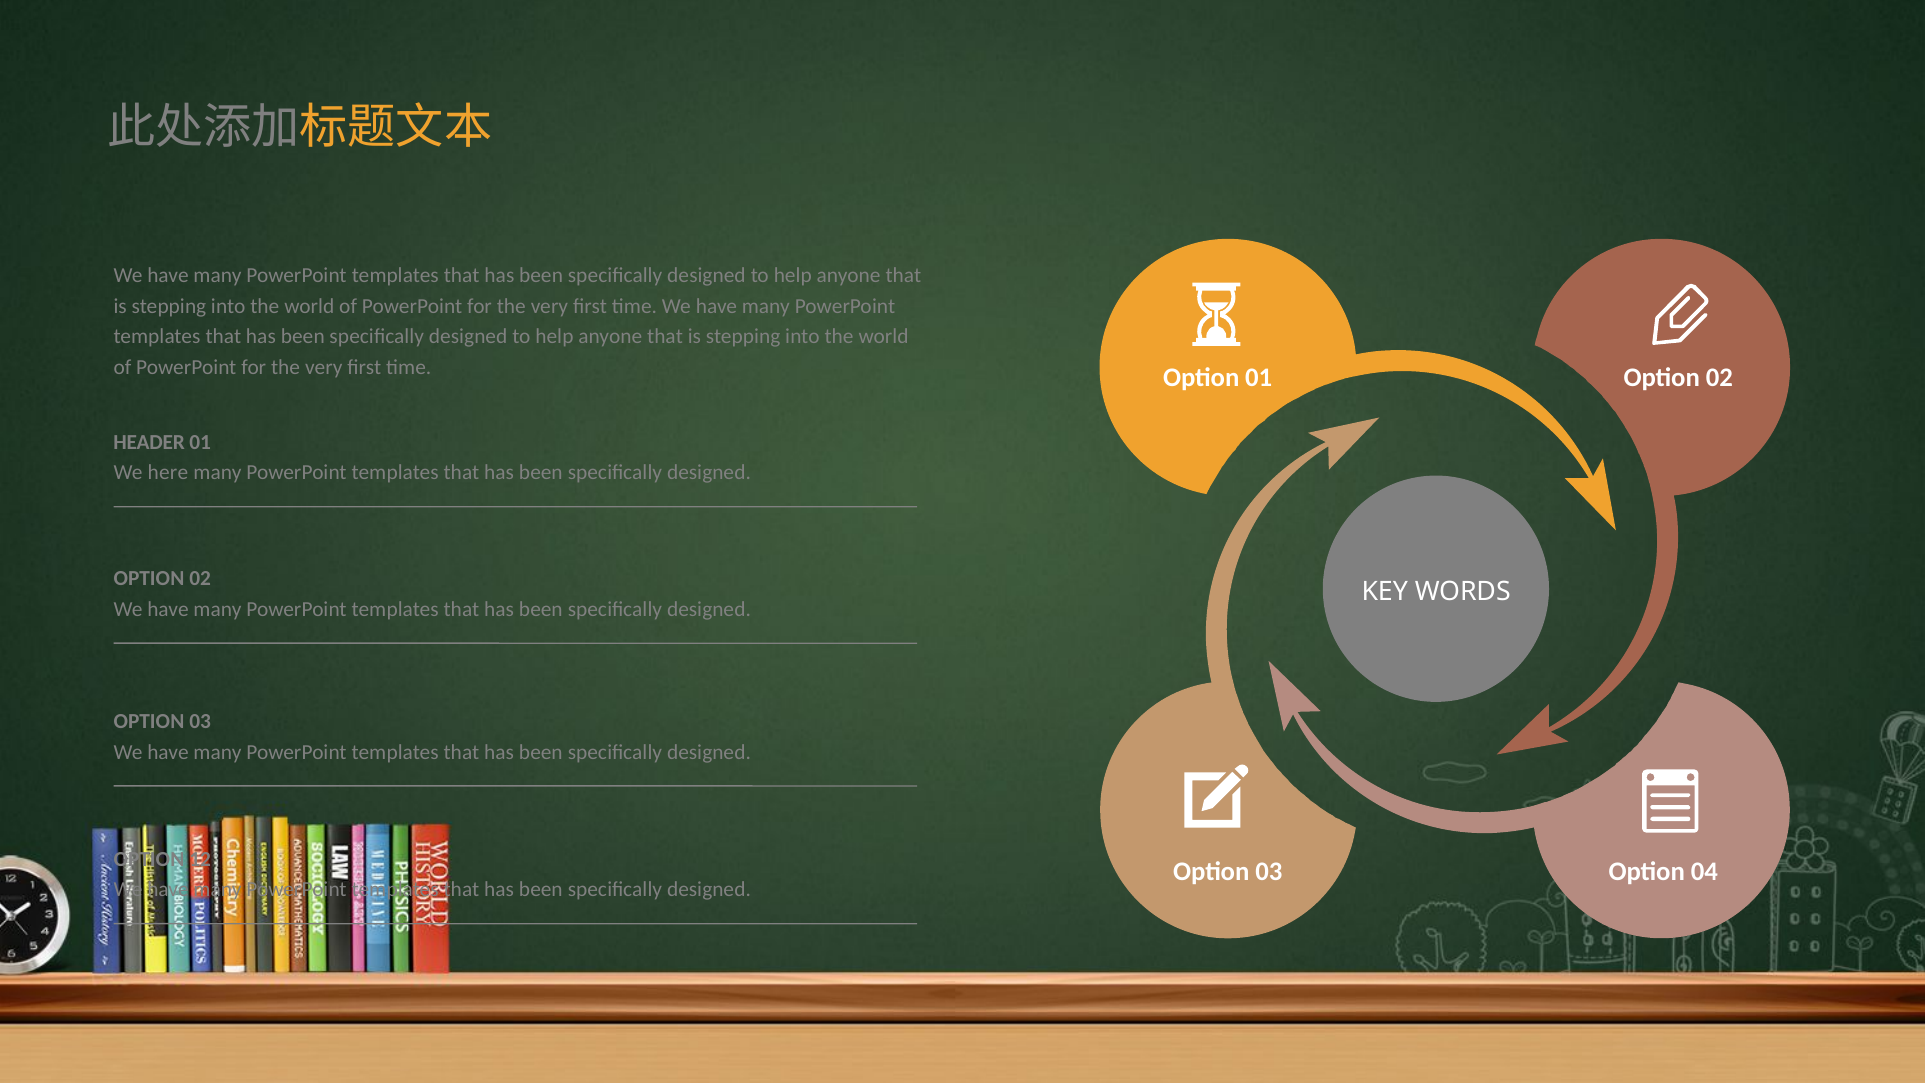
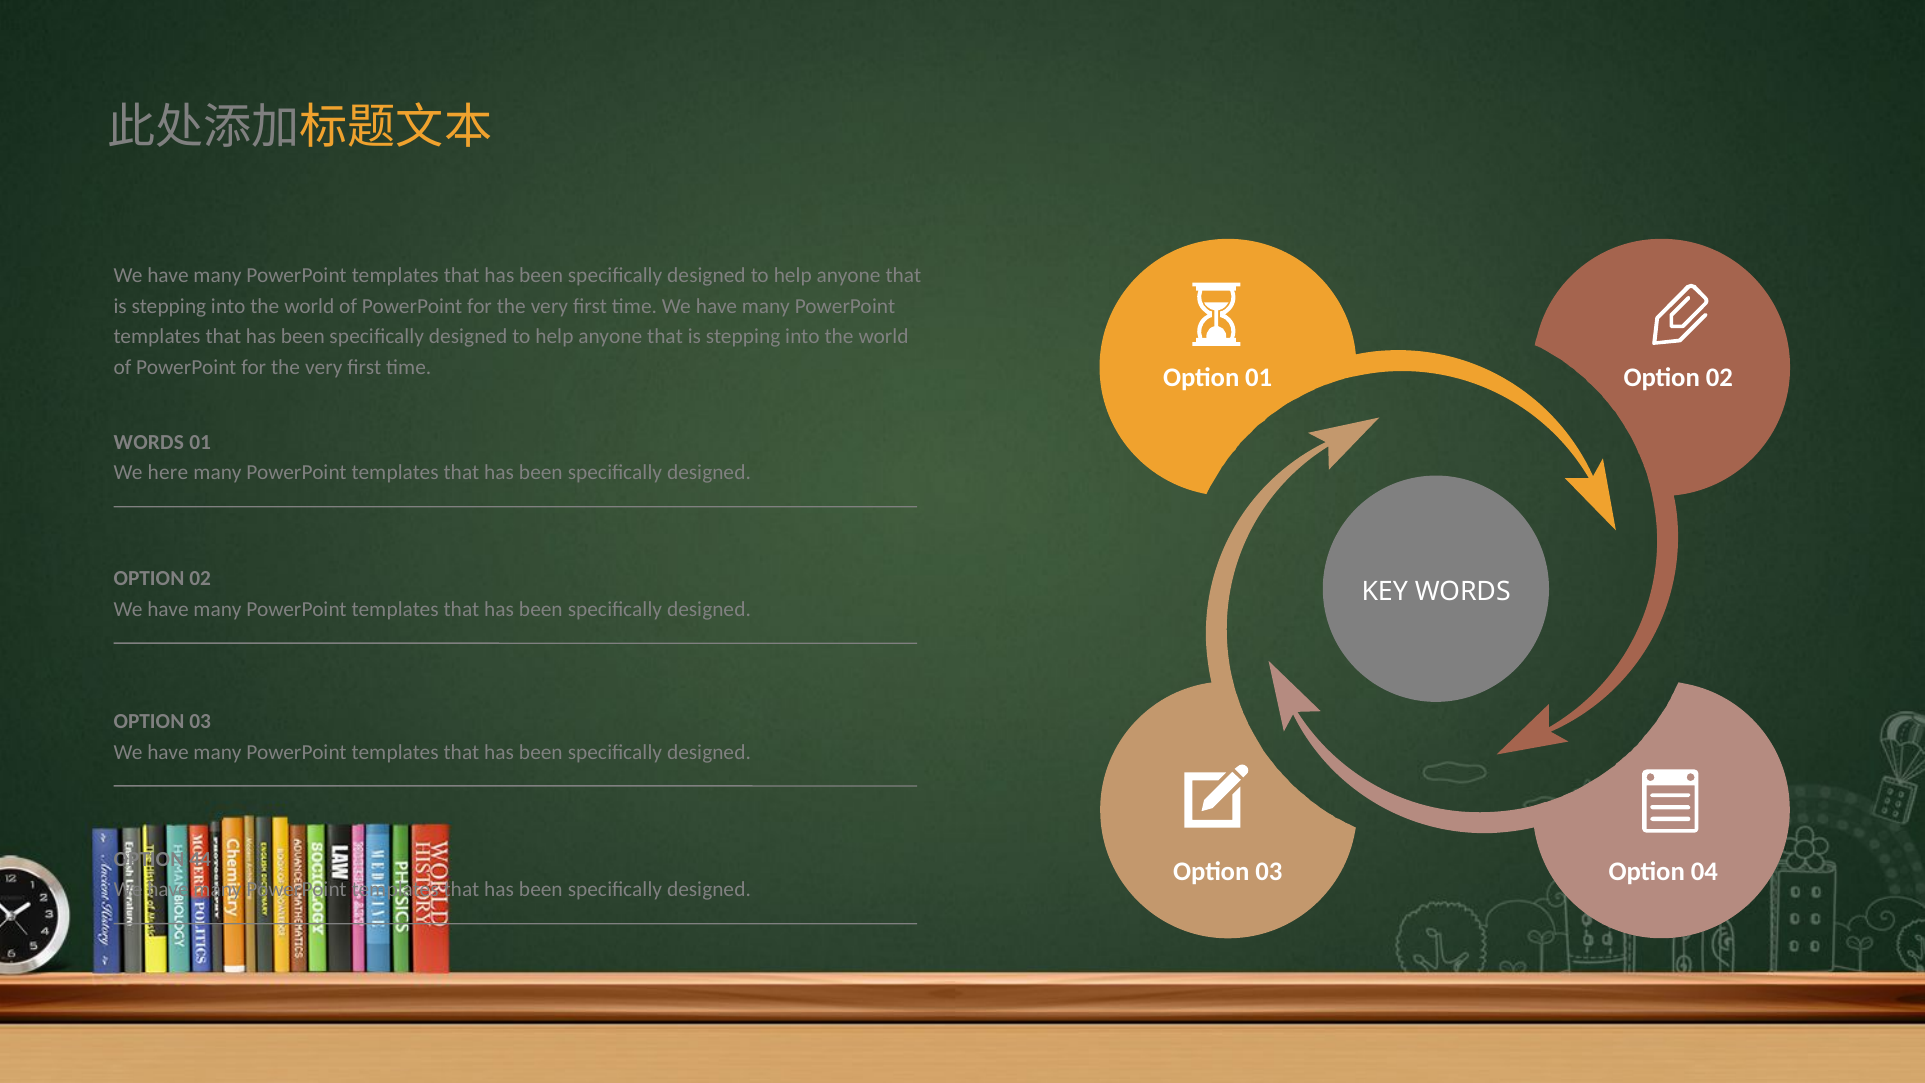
HEADER: HEADER -> WORDS (149, 442)
12: 12 -> 44 (200, 859)
